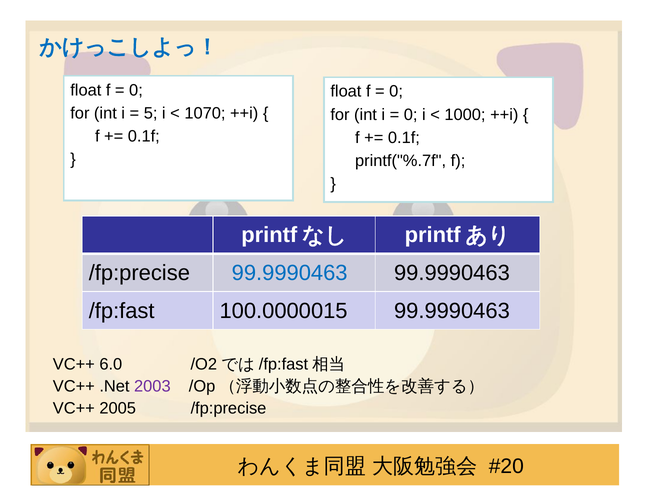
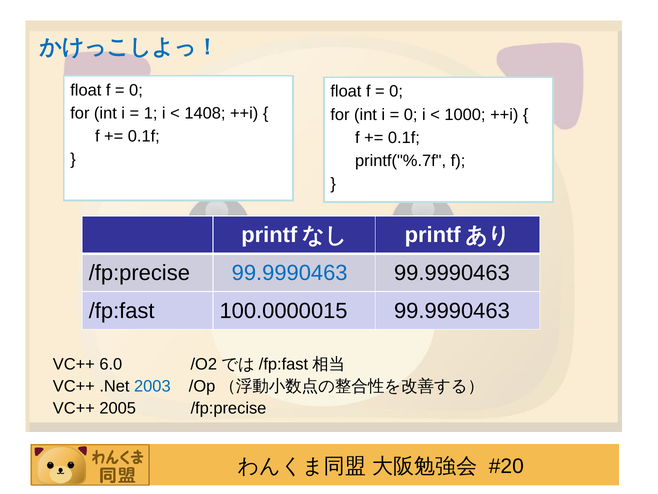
5: 5 -> 1 (151, 113)
1070: 1070 -> 1408 (205, 113)
2003 colour: purple -> blue (152, 386)
